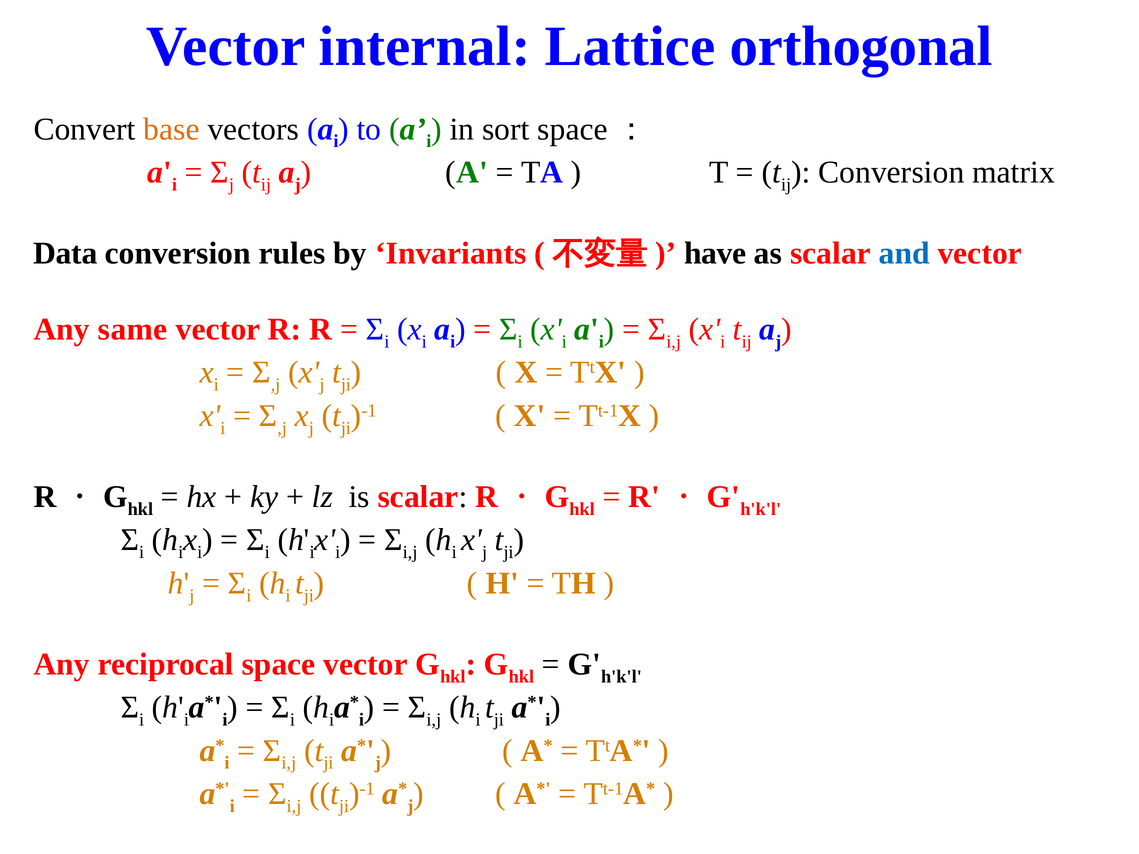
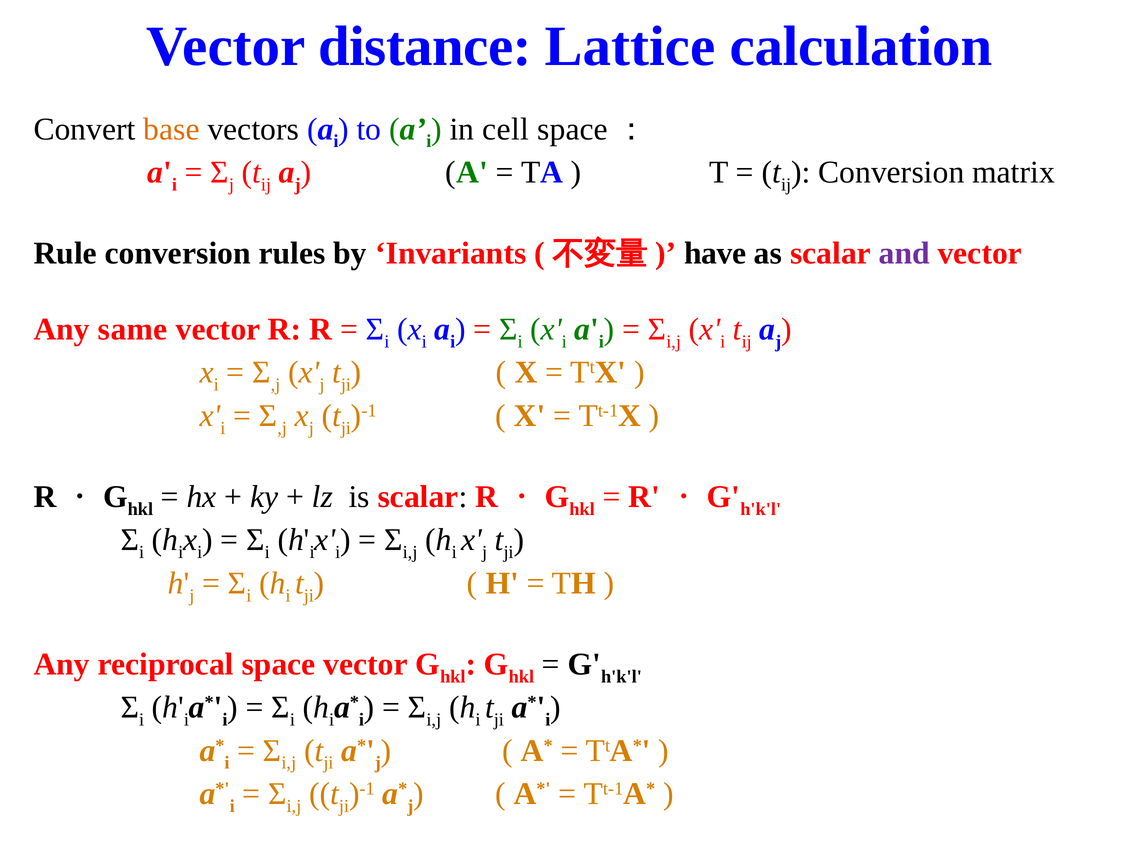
internal: internal -> distance (425, 47)
orthogonal: orthogonal -> calculation (861, 47)
sort: sort -> cell (506, 129)
Data: Data -> Rule (65, 253)
and colour: blue -> purple (904, 253)
